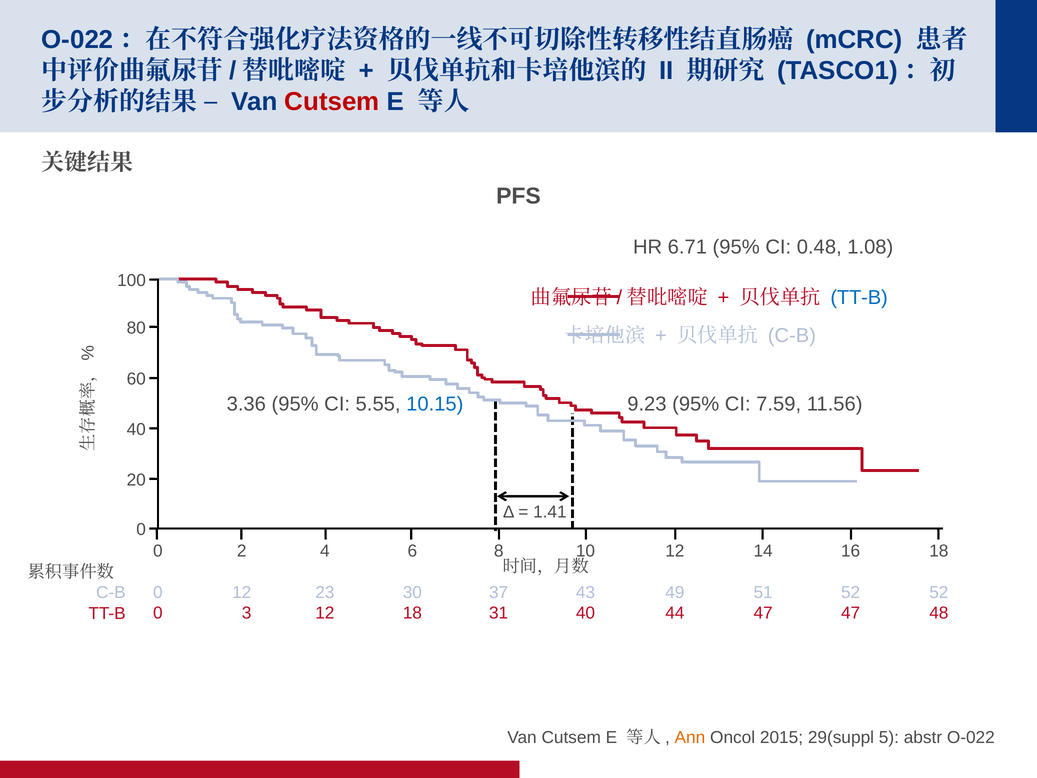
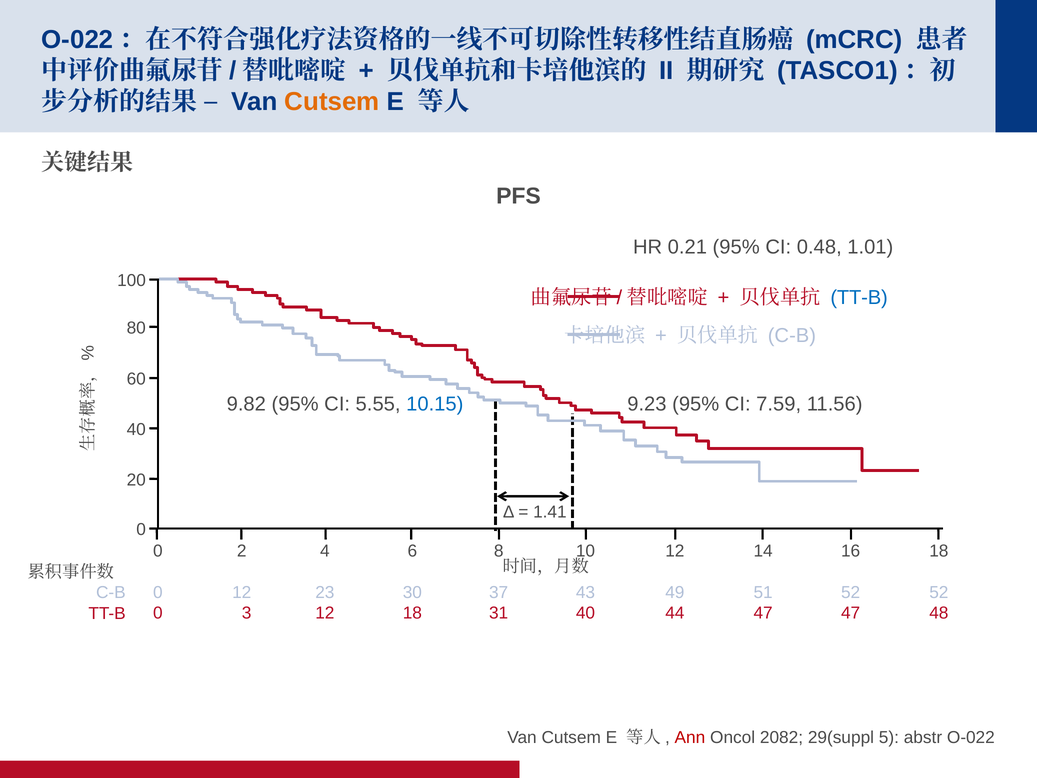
Cutsem colour: red -> orange (332, 102)
6.71: 6.71 -> 0.21 (687, 247)
1.08: 1.08 -> 1.01 (870, 247)
3.36: 3.36 -> 9.82 (246, 404)
Ann colour: orange -> red (690, 737)
2015: 2015 -> 2082 (782, 737)
